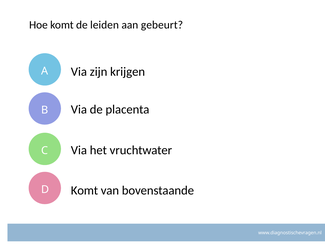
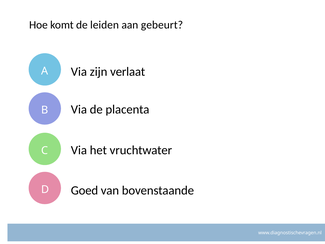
krijgen: krijgen -> verlaat (128, 72)
Komt: Komt -> Goed (84, 190)
